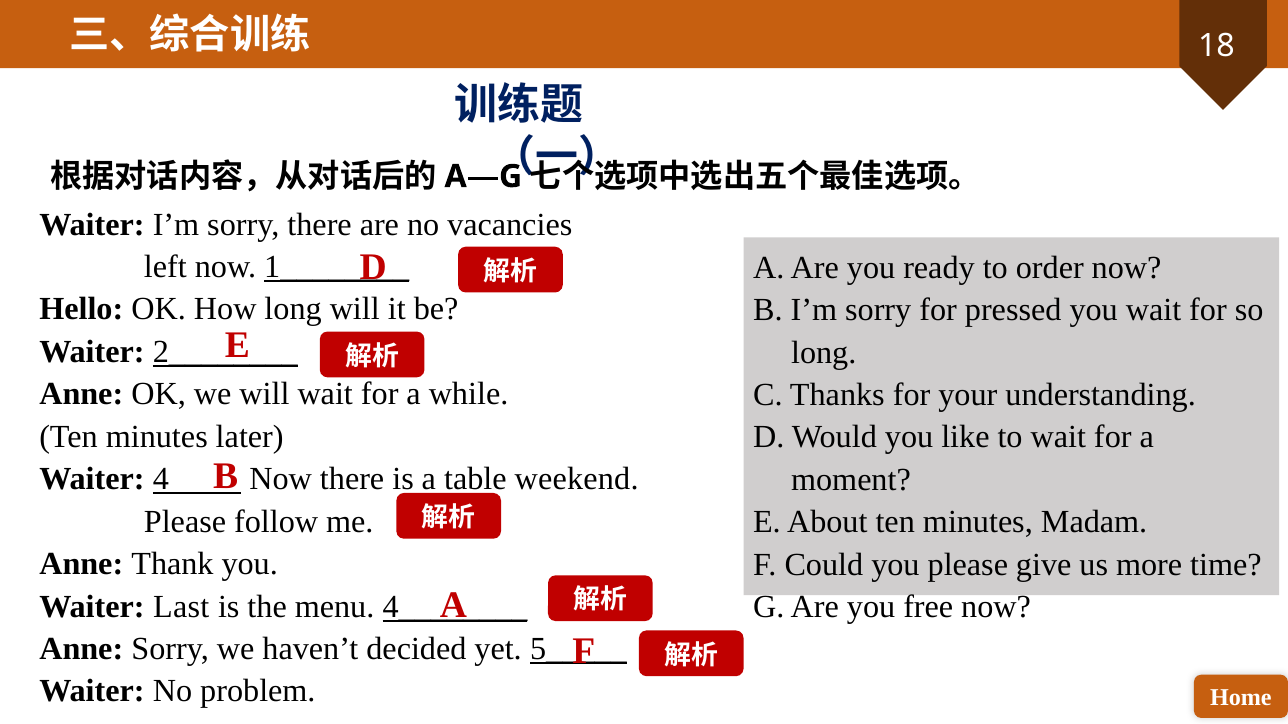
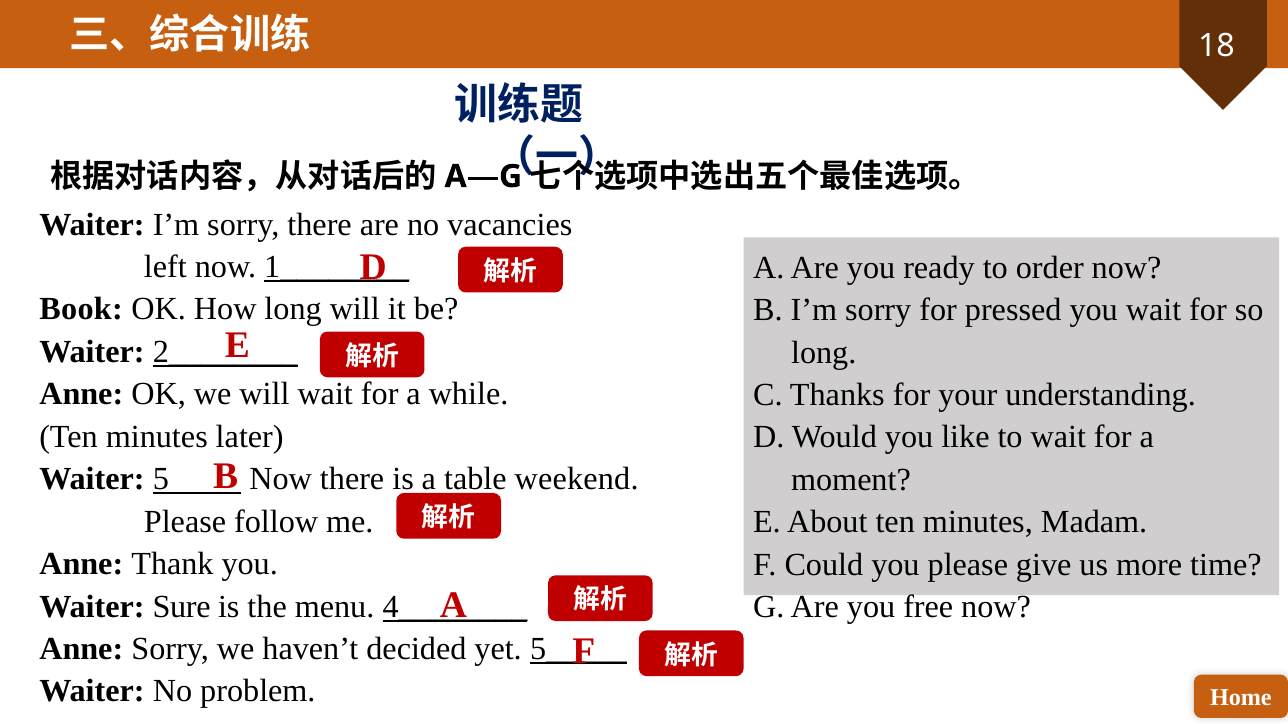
Hello: Hello -> Book (81, 310)
4: 4 -> 5 (161, 479)
Last: Last -> Sure (182, 607)
